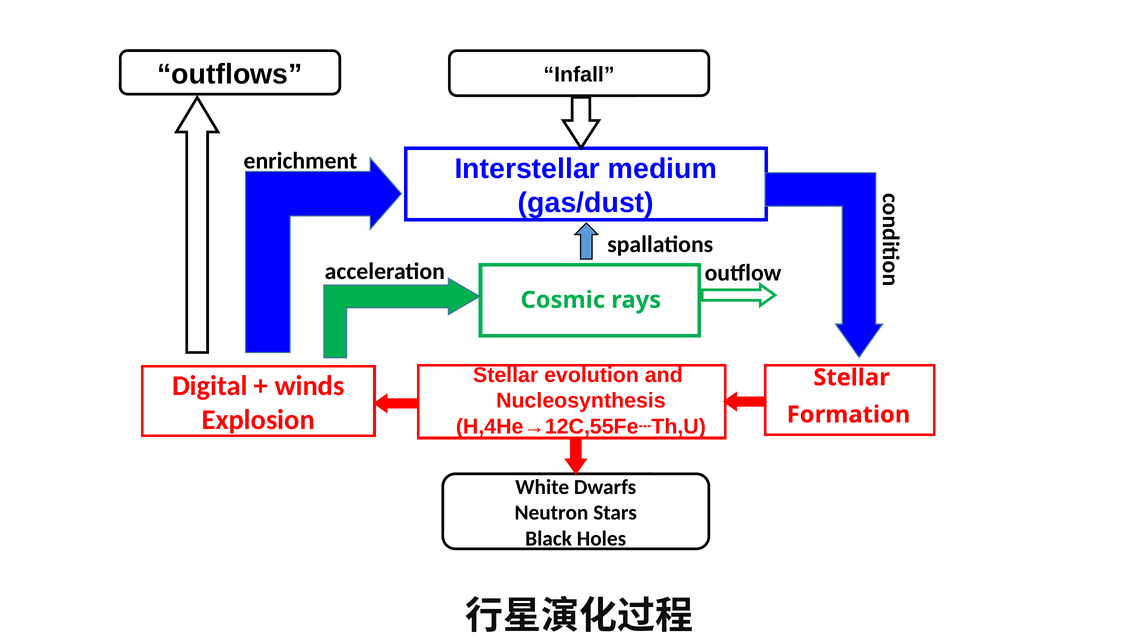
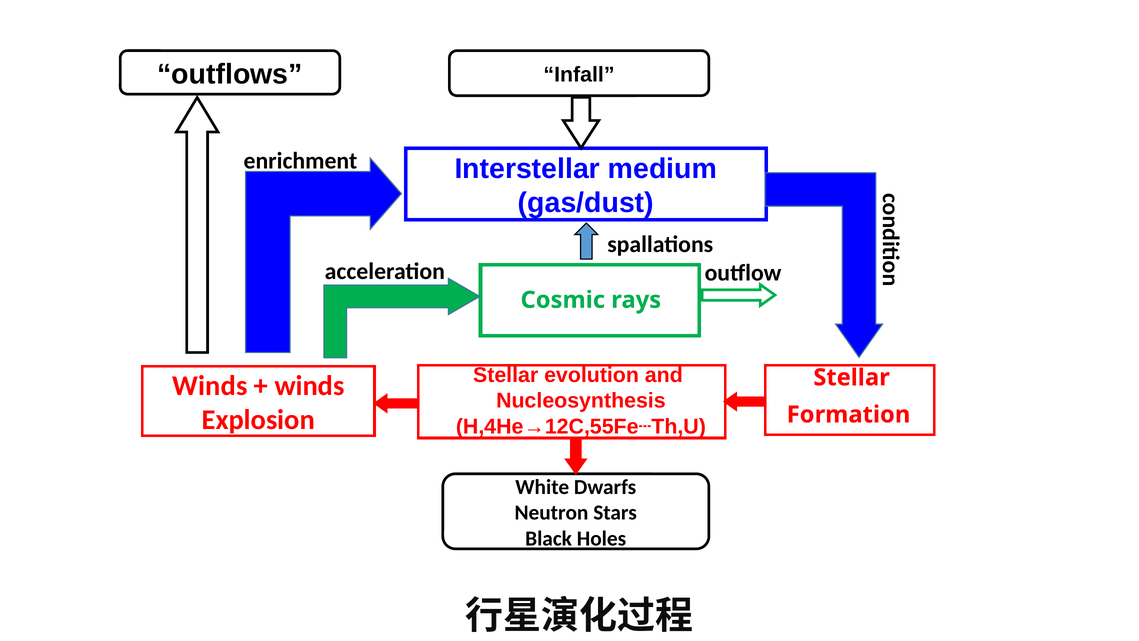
Digital: Digital -> Winds (210, 386)
